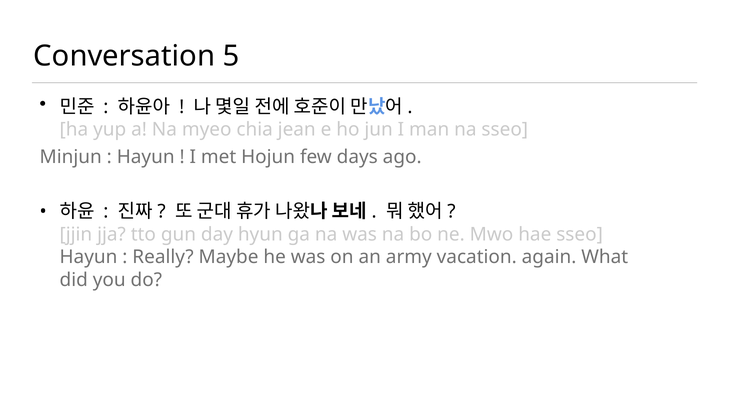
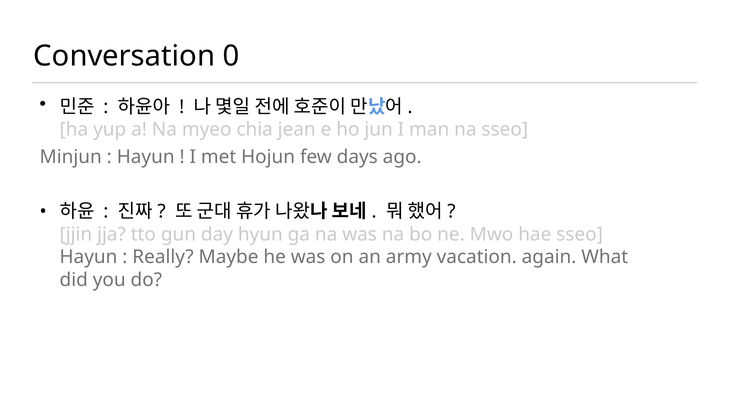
5: 5 -> 0 (231, 56)
